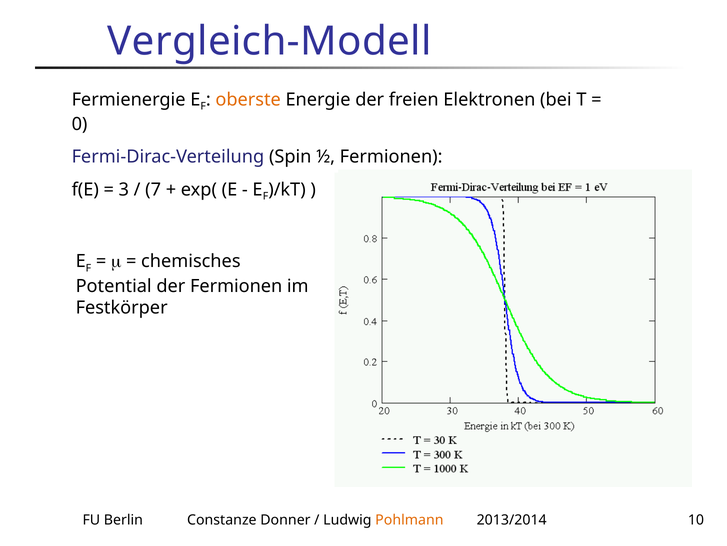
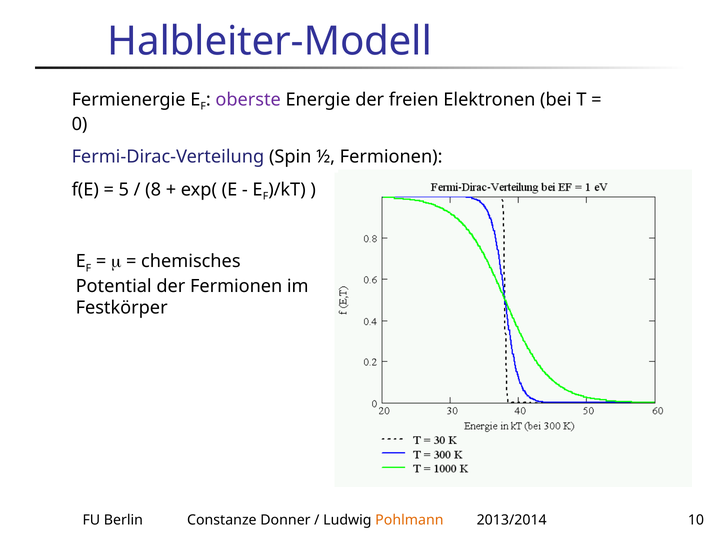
Vergleich-Modell: Vergleich-Modell -> Halbleiter-Modell (270, 41)
oberste colour: orange -> purple (248, 99)
3: 3 -> 5 (124, 189)
7: 7 -> 8 (153, 189)
